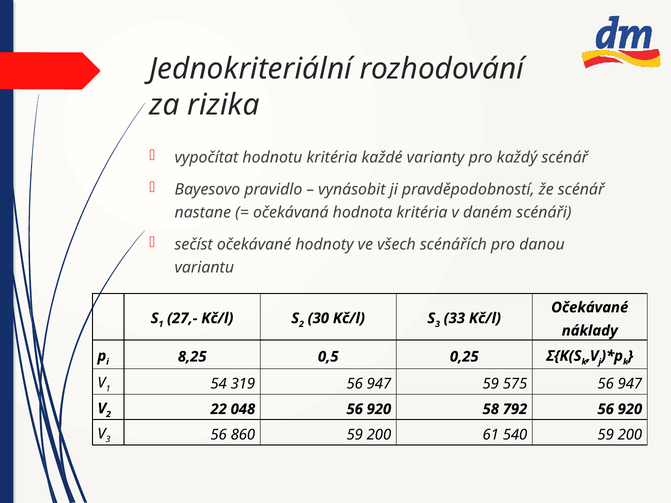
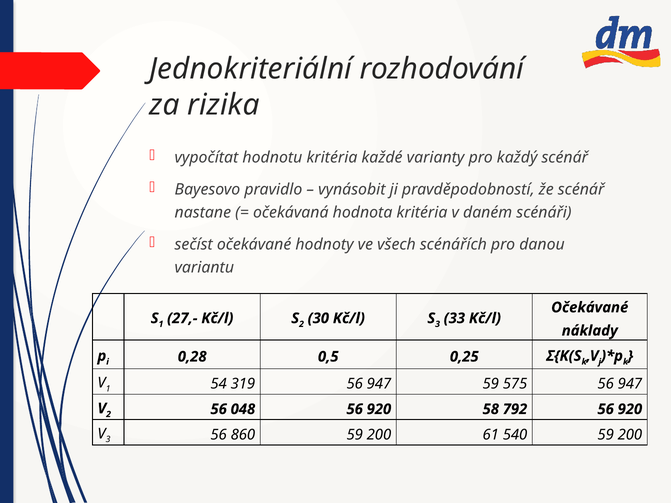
8,25: 8,25 -> 0,28 (192, 357)
22: 22 -> 56 (219, 409)
